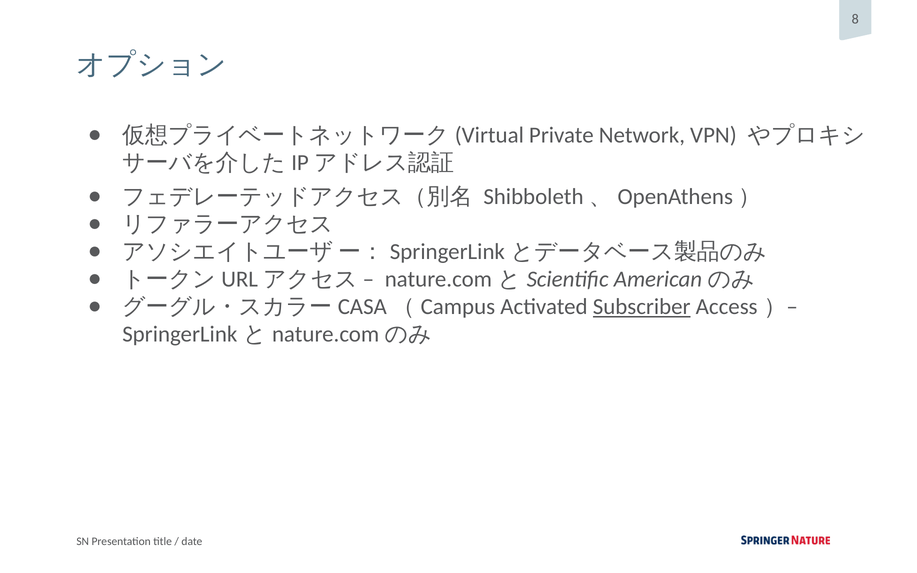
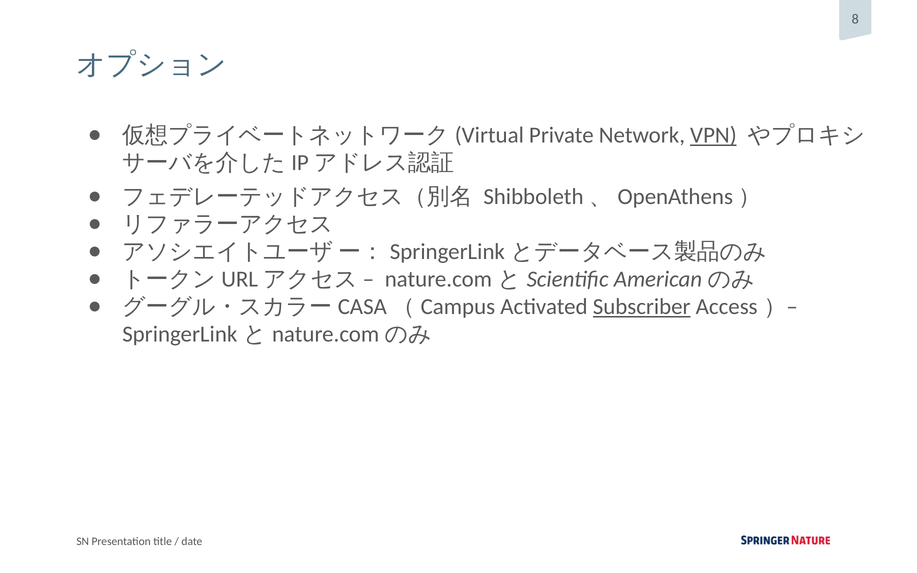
VPN underline: none -> present (713, 135)
